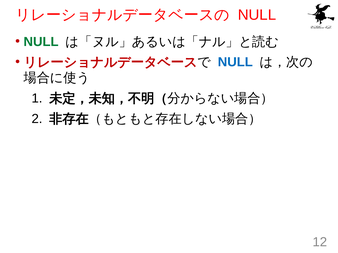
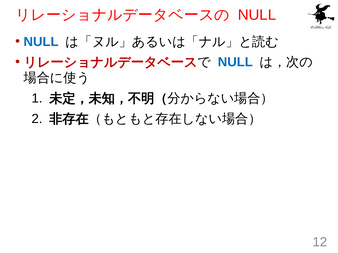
NULL colour: green -> blue (41, 42)
